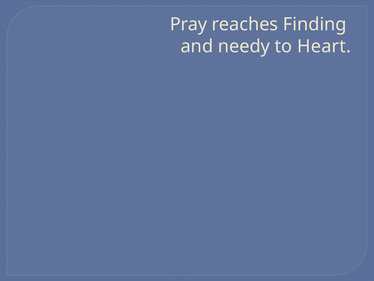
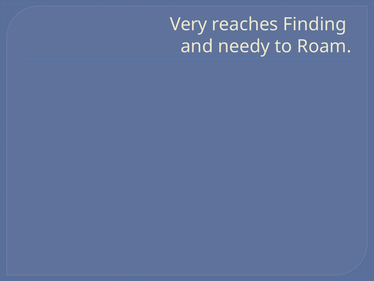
Pray: Pray -> Very (188, 24)
Heart: Heart -> Roam (324, 46)
